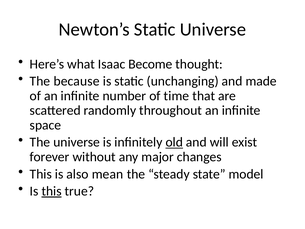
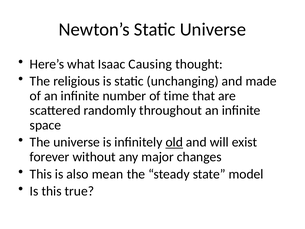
Become: Become -> Causing (150, 64)
because: because -> religious (77, 81)
this underline: present -> none (52, 191)
